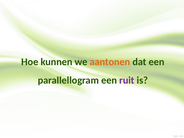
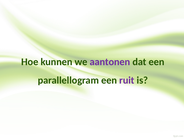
aantonen colour: orange -> purple (110, 62)
